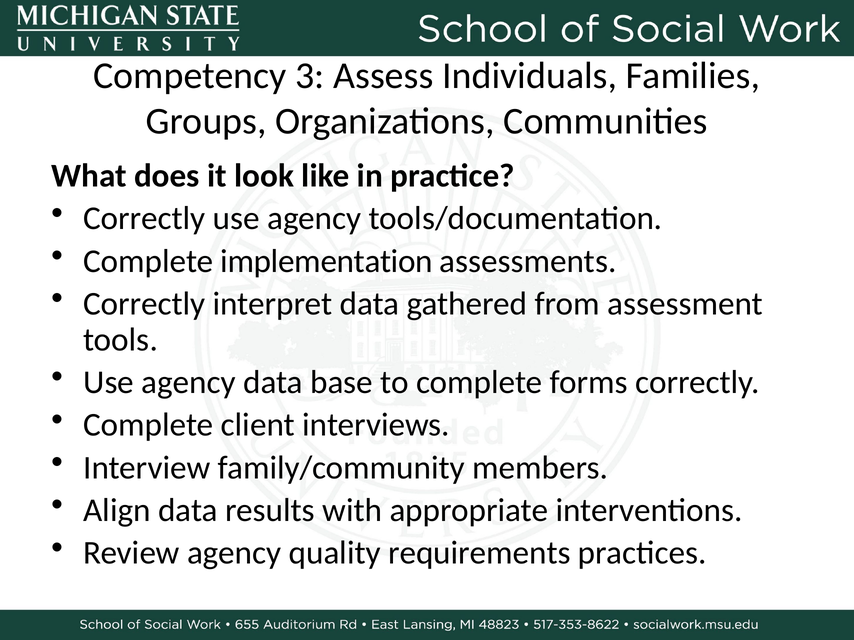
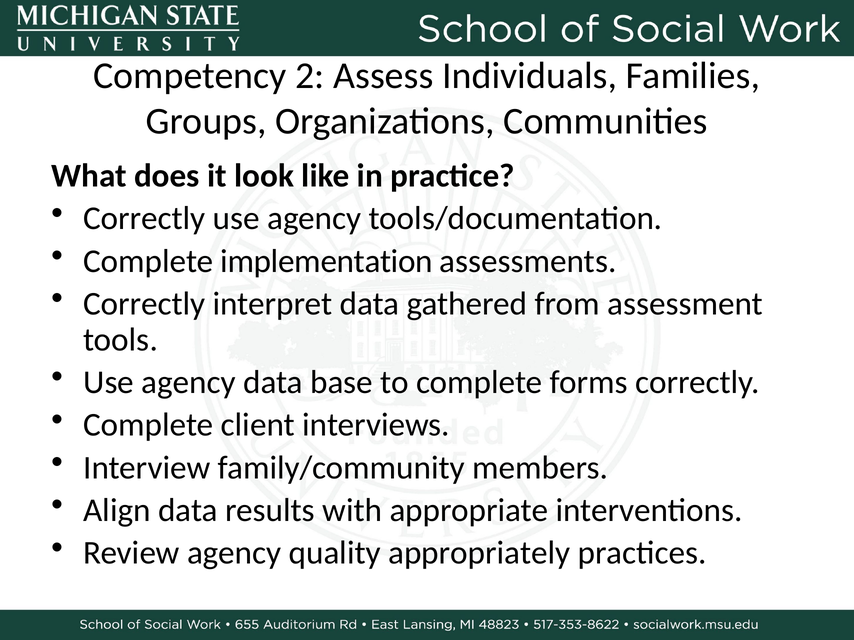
3: 3 -> 2 (310, 76)
requirements: requirements -> appropriately (479, 553)
